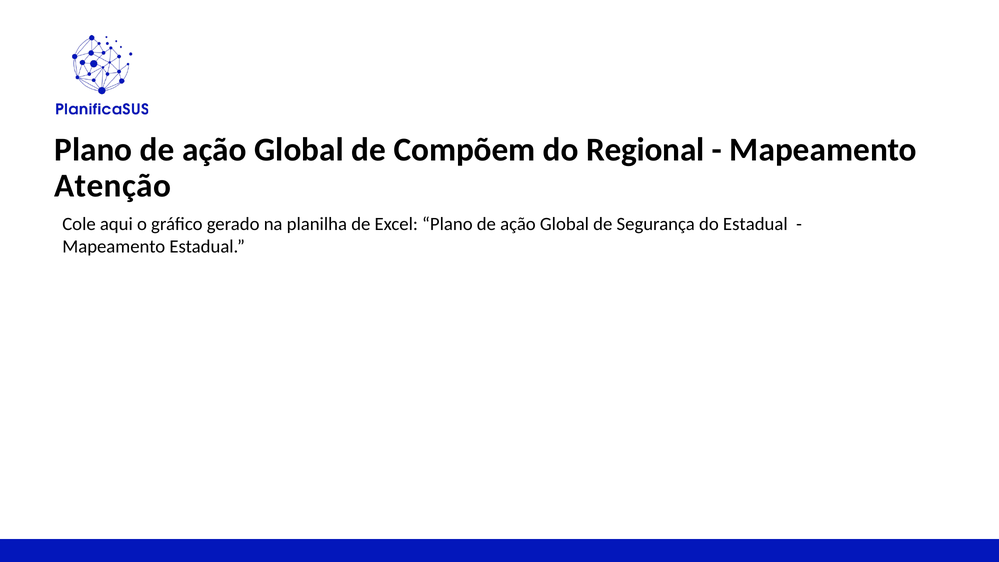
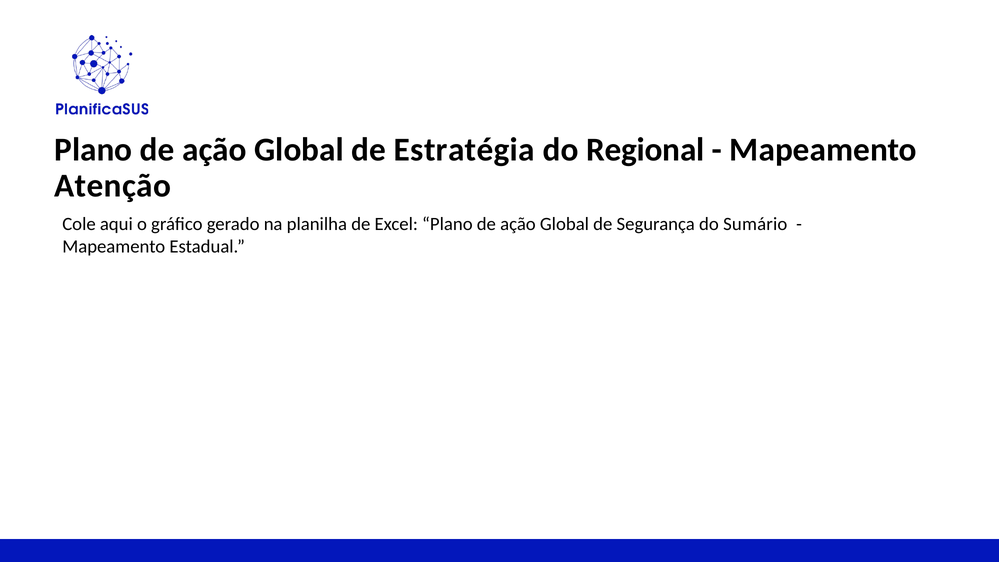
Compõem: Compõem -> Estratégia (464, 150)
do Estadual: Estadual -> Sumário (755, 224)
